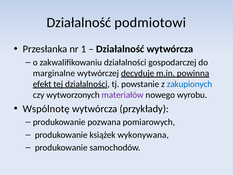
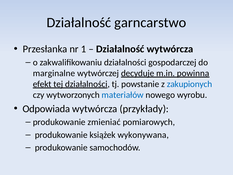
podmiotowi: podmiotowi -> garncarstwo (150, 23)
materiałów colour: purple -> blue (123, 95)
Wspólnotę: Wspólnotę -> Odpowiada (46, 109)
pozwana: pozwana -> zmieniać (104, 122)
